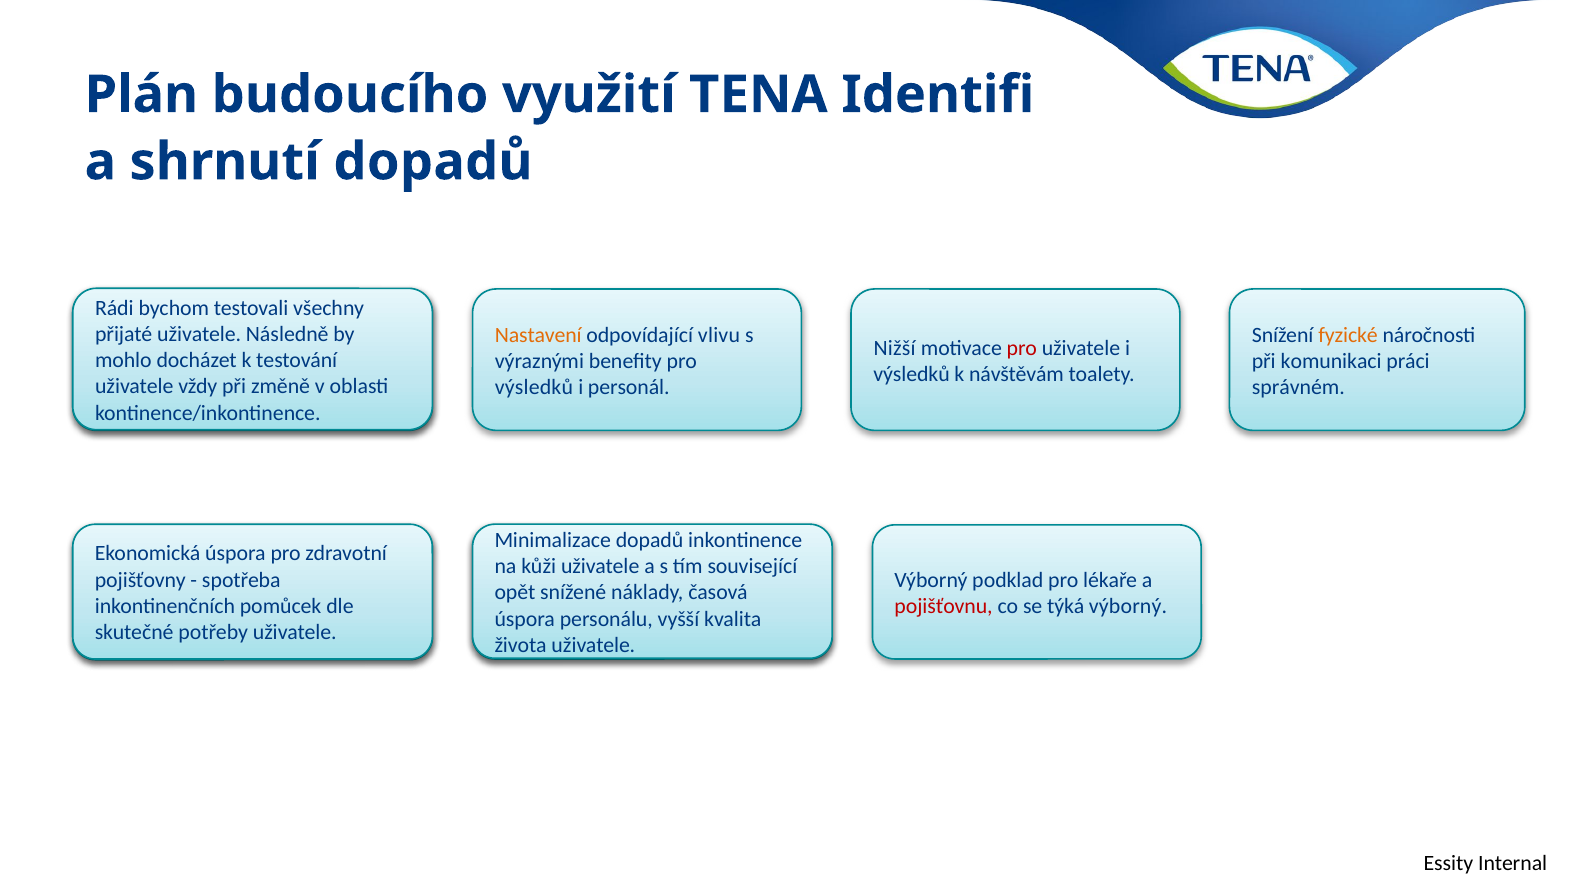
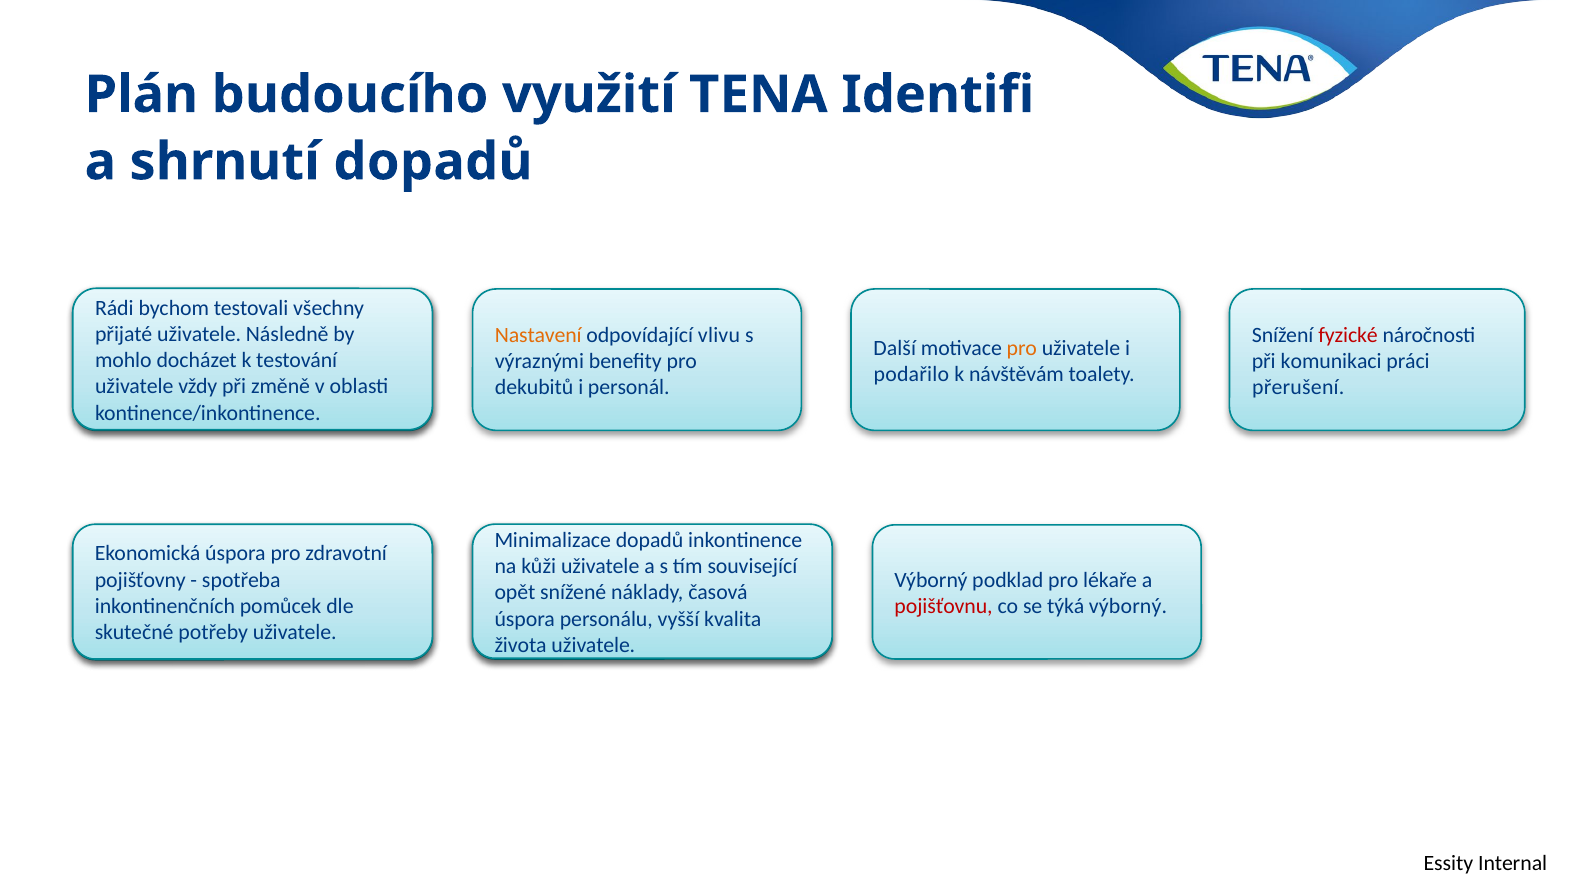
fyzické colour: orange -> red (1348, 335)
Nižší: Nižší -> Další (895, 348)
pro colour: red -> orange (1022, 348)
výsledků: výsledků -> podařilo (911, 374)
výsledků: výsledků -> dekubitů (534, 388)
správném: správném -> přerušení (1298, 388)
